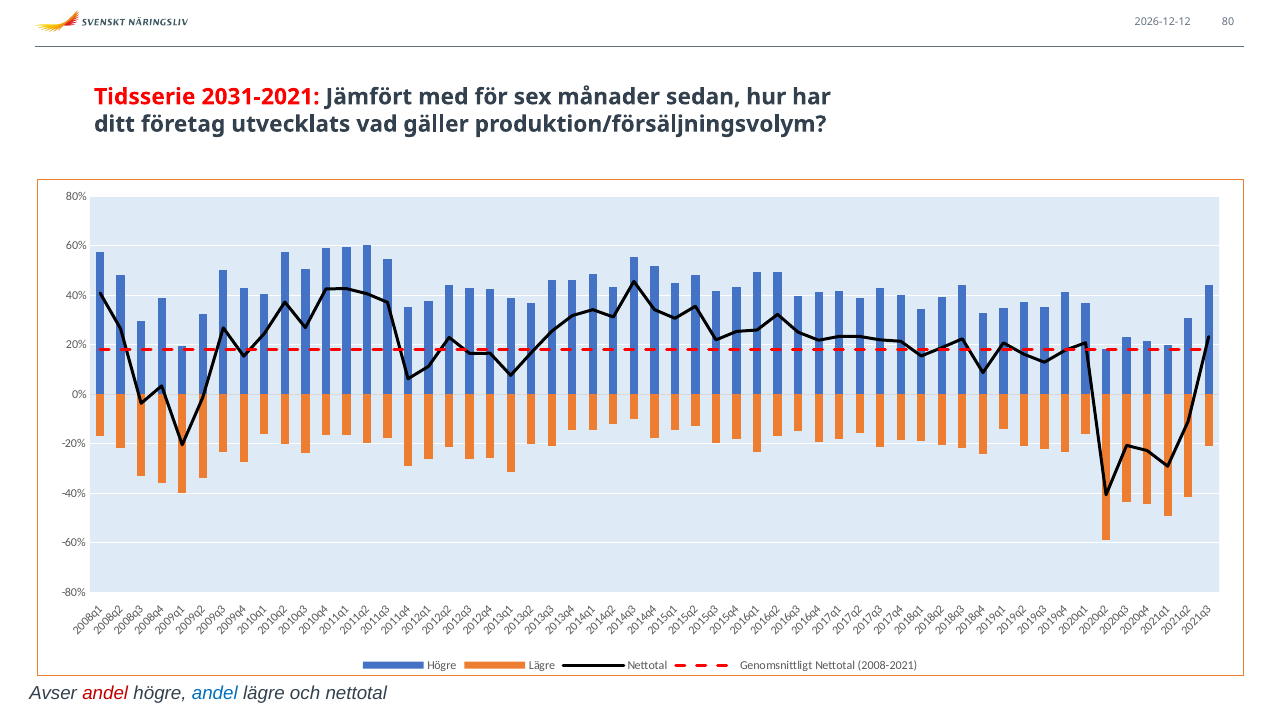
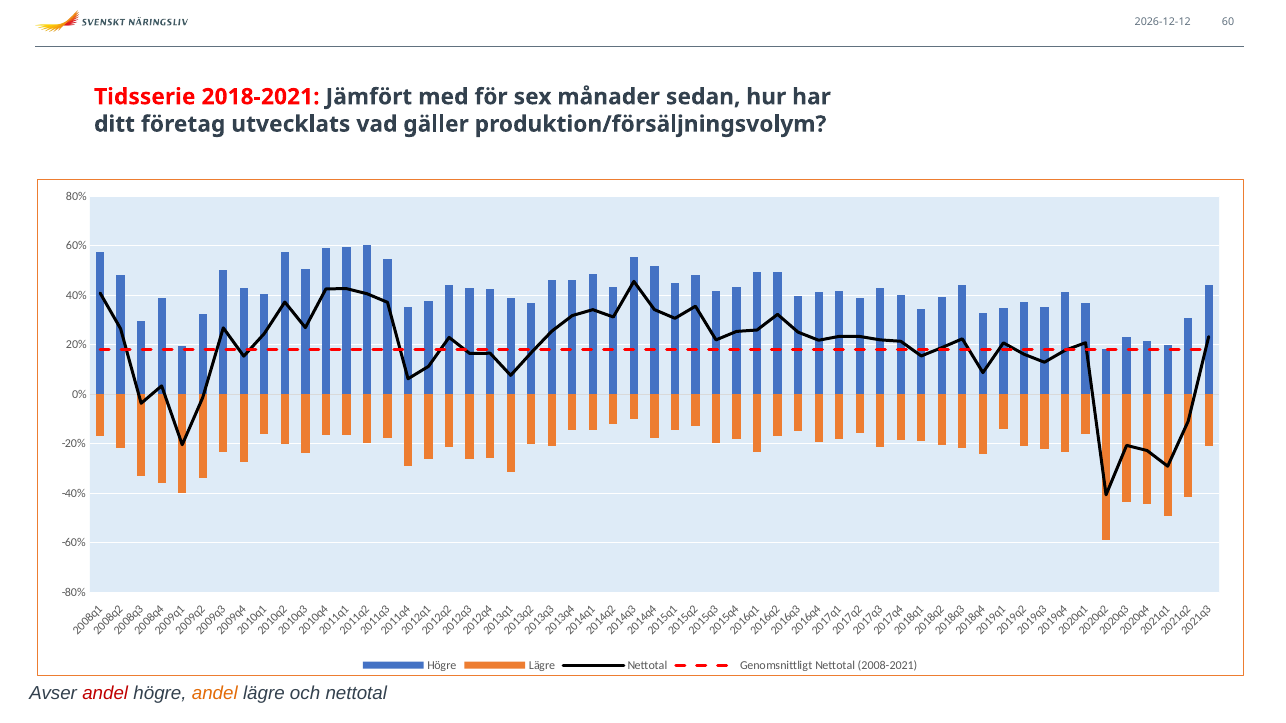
80: 80 -> 60 (1228, 22)
2031-2021: 2031-2021 -> 2018-2021 (261, 97)
andel colour: blue -> orange (215, 694)
